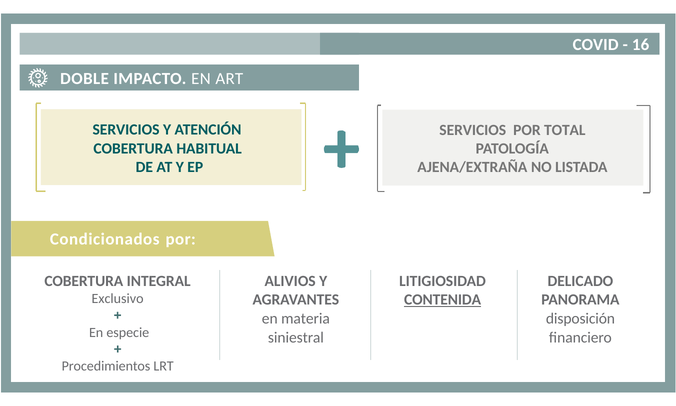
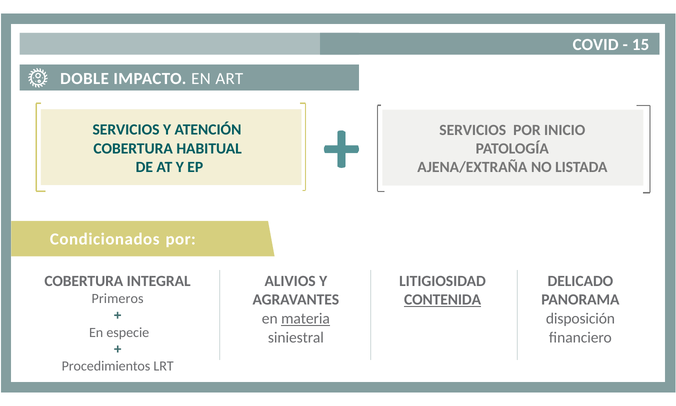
16: 16 -> 15 (641, 45)
TOTAL: TOTAL -> INICIO (565, 130)
Exclusivo: Exclusivo -> Primeros (118, 299)
materia underline: none -> present (306, 319)
